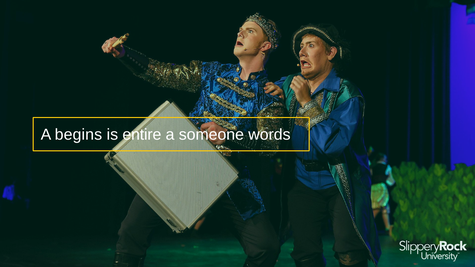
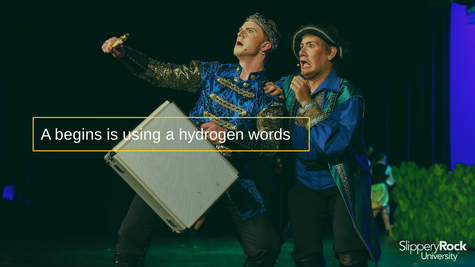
entire: entire -> using (142, 135)
someone: someone -> hydrogen (211, 135)
